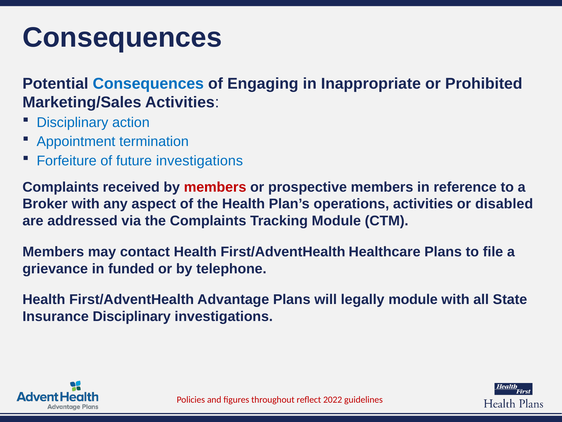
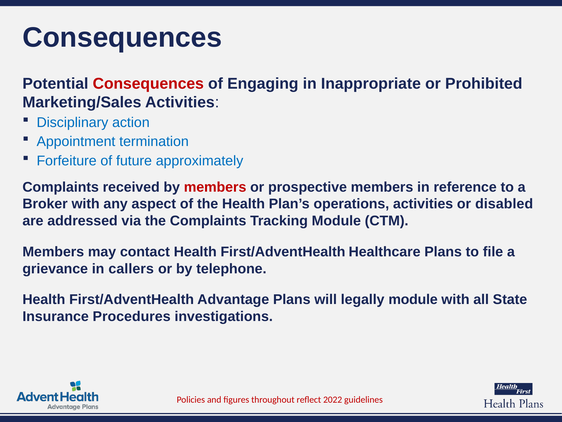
Consequences colour: blue -> red (148, 84)
future investigations: investigations -> approximately (200, 161)
funded: funded -> callers (131, 268)
Insurance Disciplinary: Disciplinary -> Procedures (132, 316)
